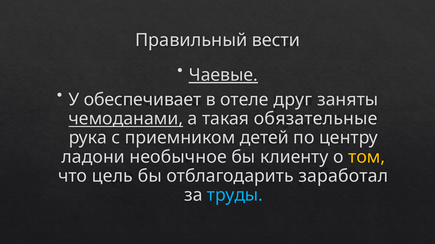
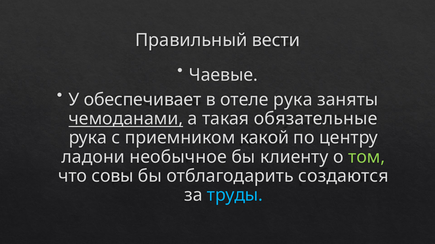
Чаевые underline: present -> none (223, 75)
отеле друг: друг -> рука (293, 100)
детей: детей -> какой (264, 138)
том colour: yellow -> light green (367, 157)
цель: цель -> совы (113, 176)
заработал: заработал -> создаются (343, 176)
